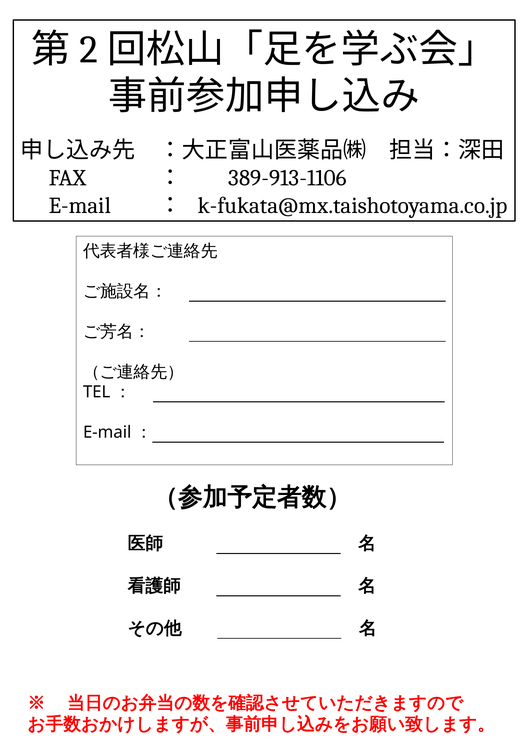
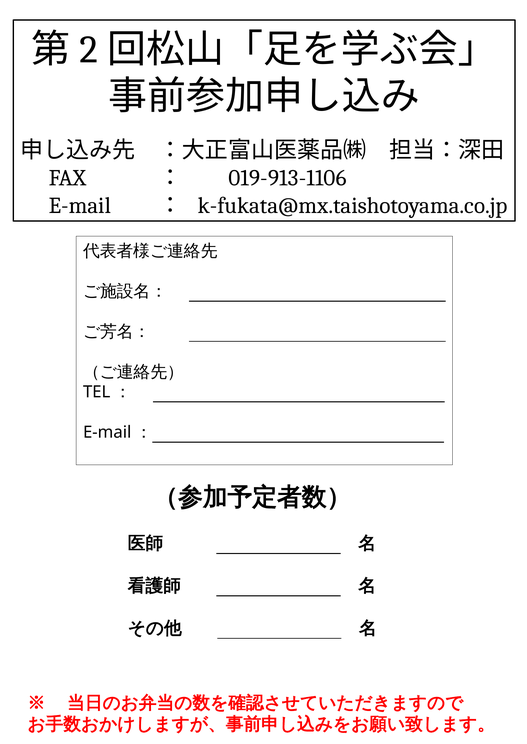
389-913-1106: 389-913-1106 -> 019-913-1106 (287, 178)
